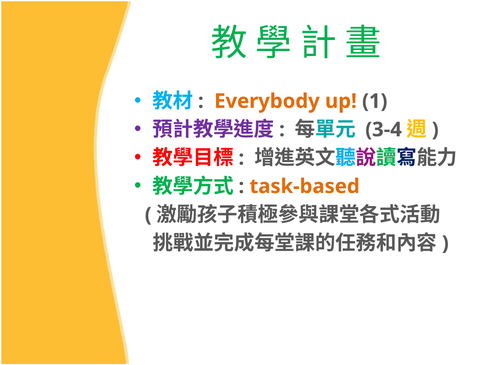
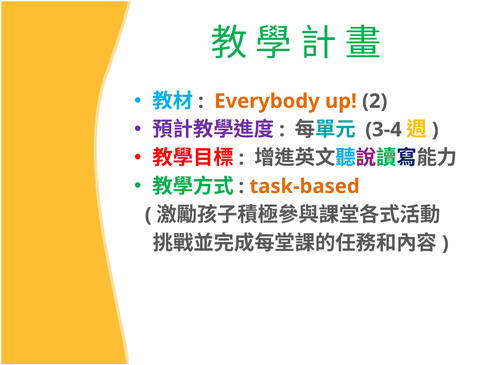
1: 1 -> 2 (375, 101)
